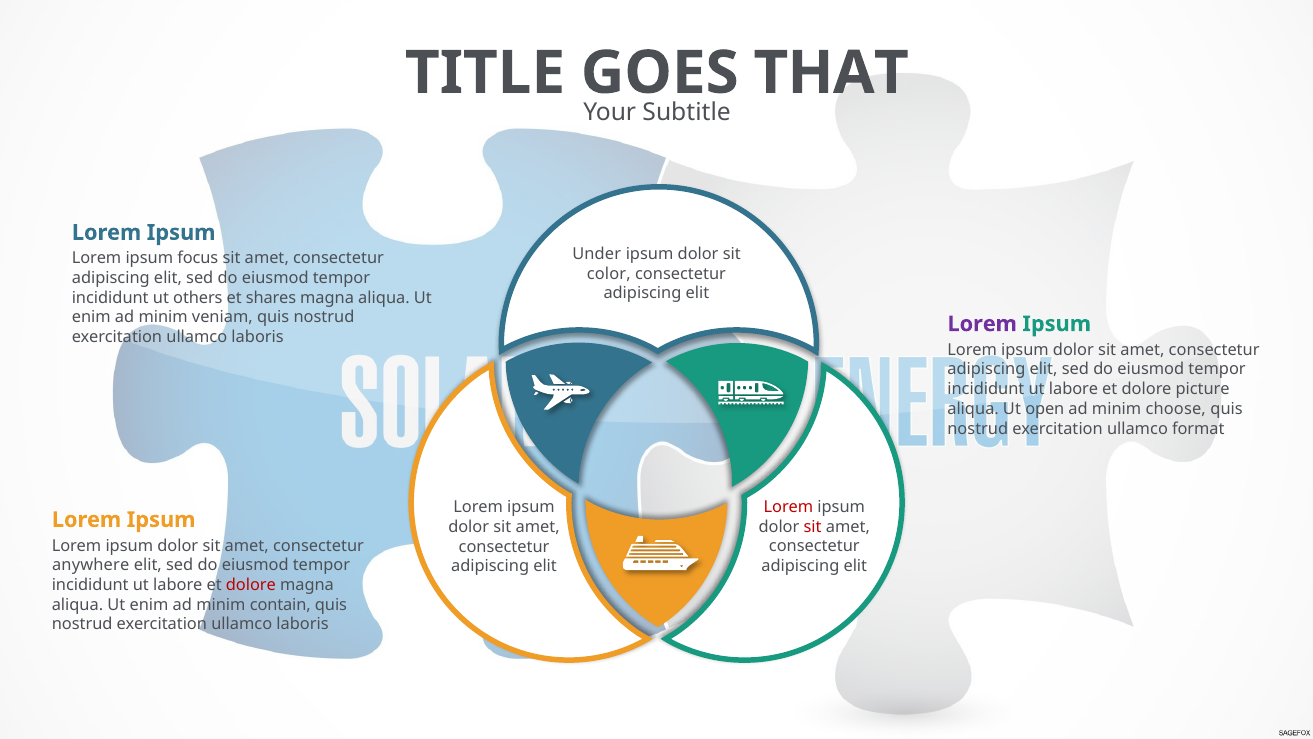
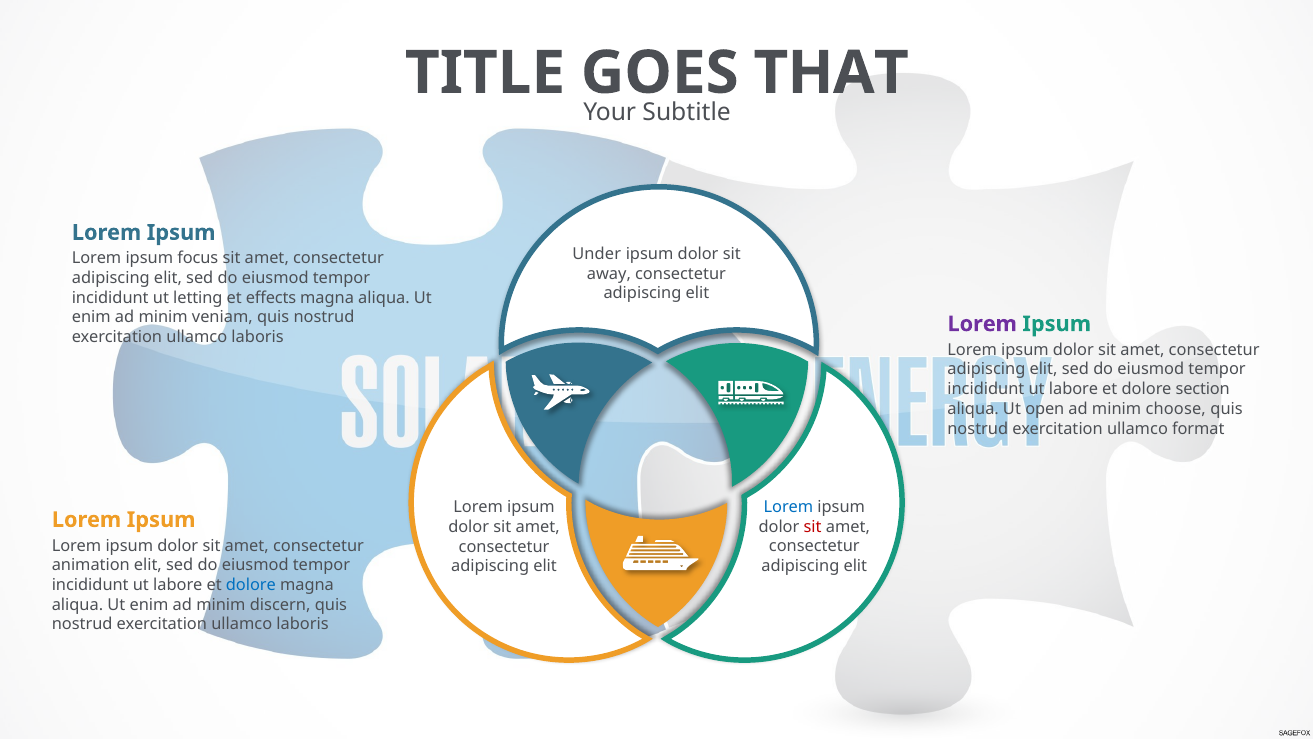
color: color -> away (609, 274)
others: others -> letting (198, 298)
shares: shares -> effects (271, 298)
picture: picture -> section (1203, 389)
Lorem colour: red -> blue (788, 507)
anywhere: anywhere -> animation (91, 565)
dolore colour: red -> blue (251, 585)
contain: contain -> discern (280, 604)
